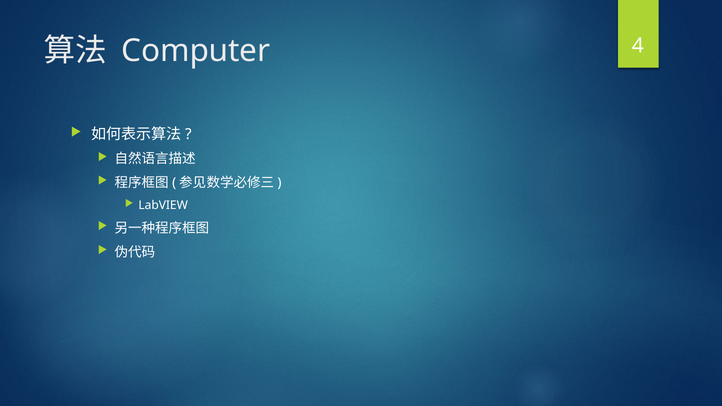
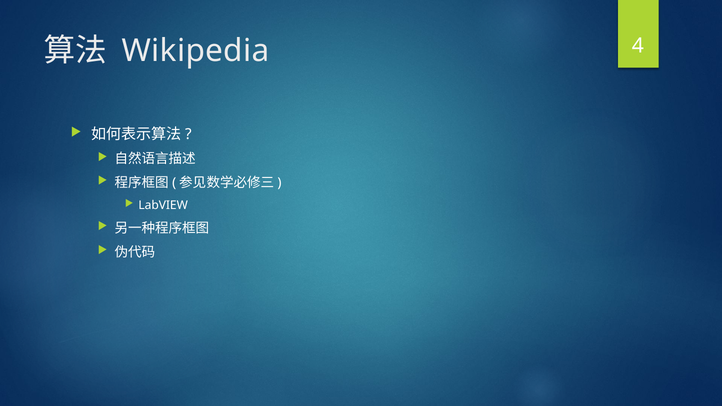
Computer: Computer -> Wikipedia (196, 51)
